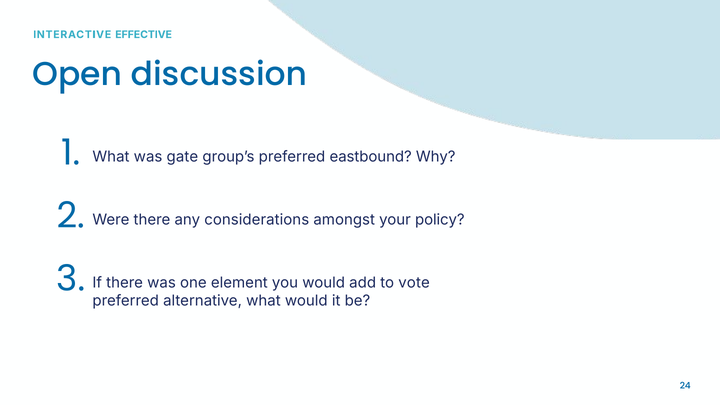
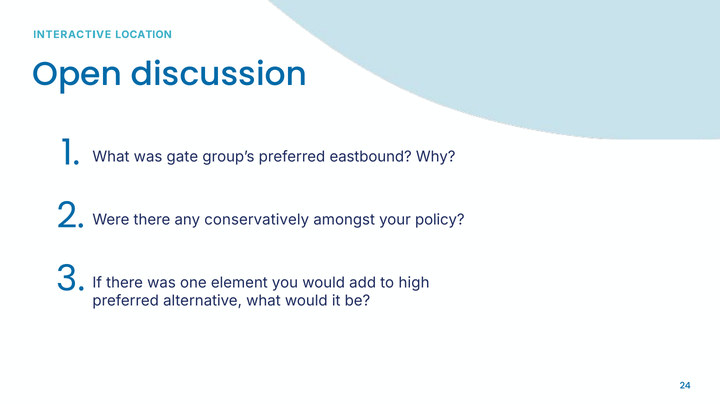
EFFECTIVE: EFFECTIVE -> LOCATION (143, 35)
considerations: considerations -> conservatively (257, 220)
vote: vote -> high (414, 283)
